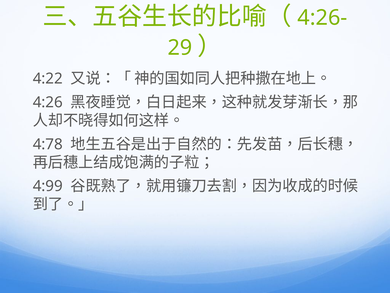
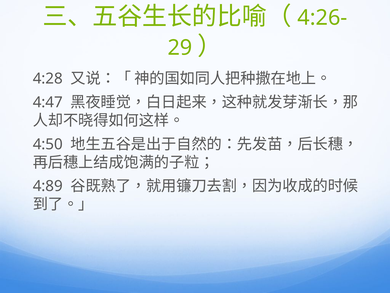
4:22: 4:22 -> 4:28 (48, 79)
4:26: 4:26 -> 4:47 (48, 102)
4:78: 4:78 -> 4:50 (48, 144)
4:99: 4:99 -> 4:89 (48, 186)
